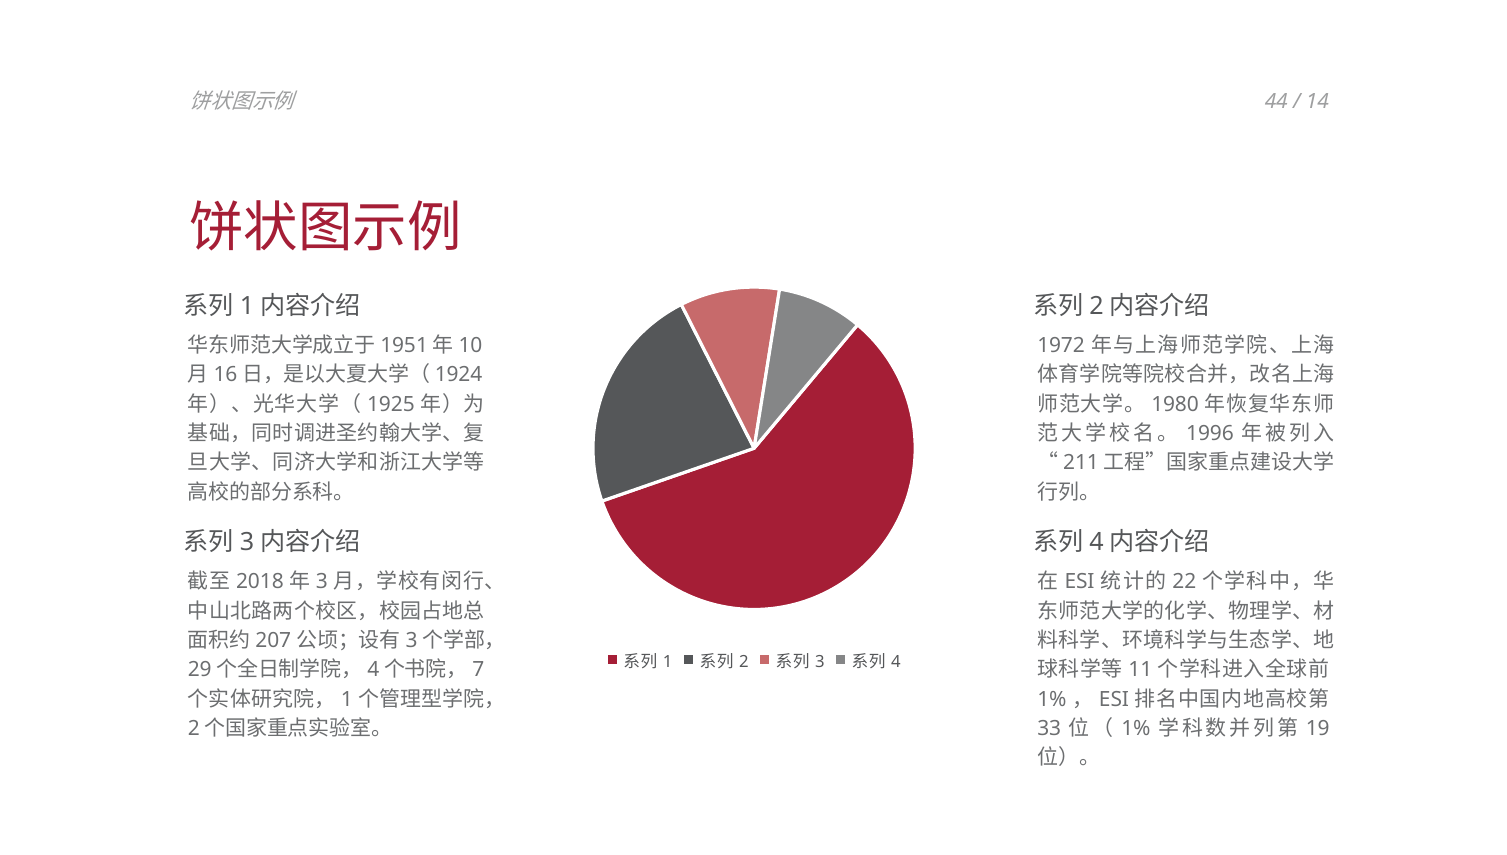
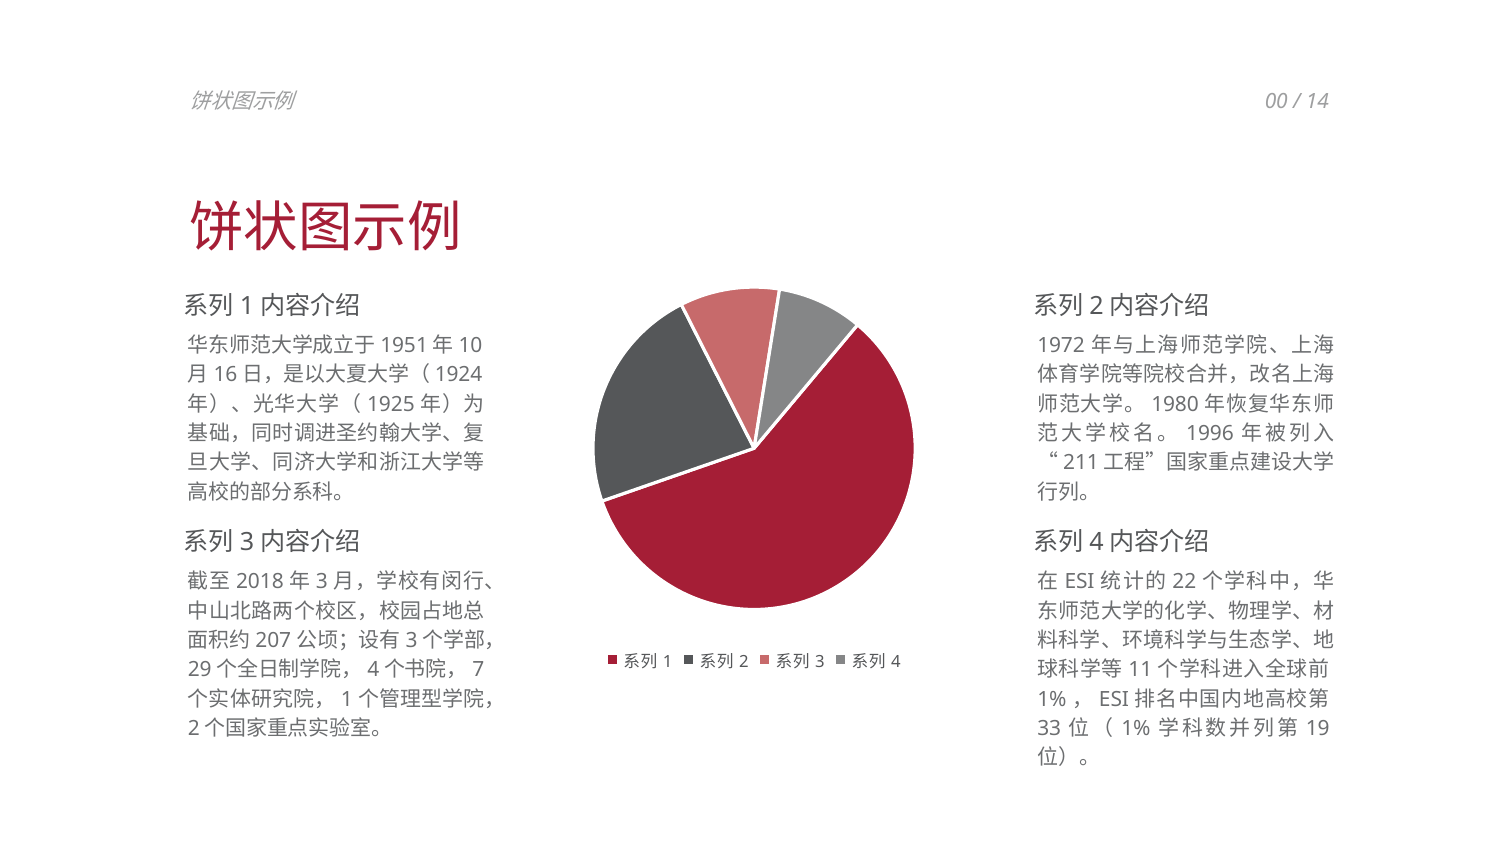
44: 44 -> 00 (1276, 102)
